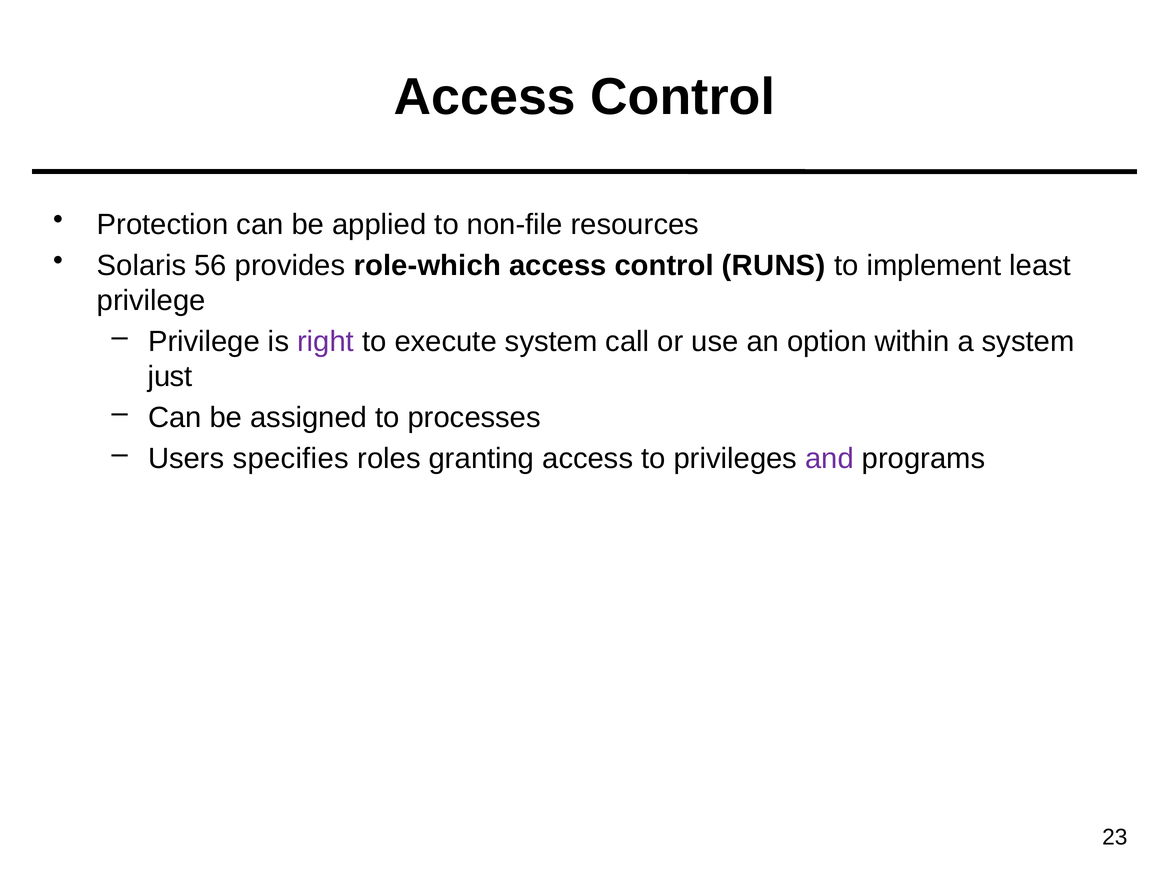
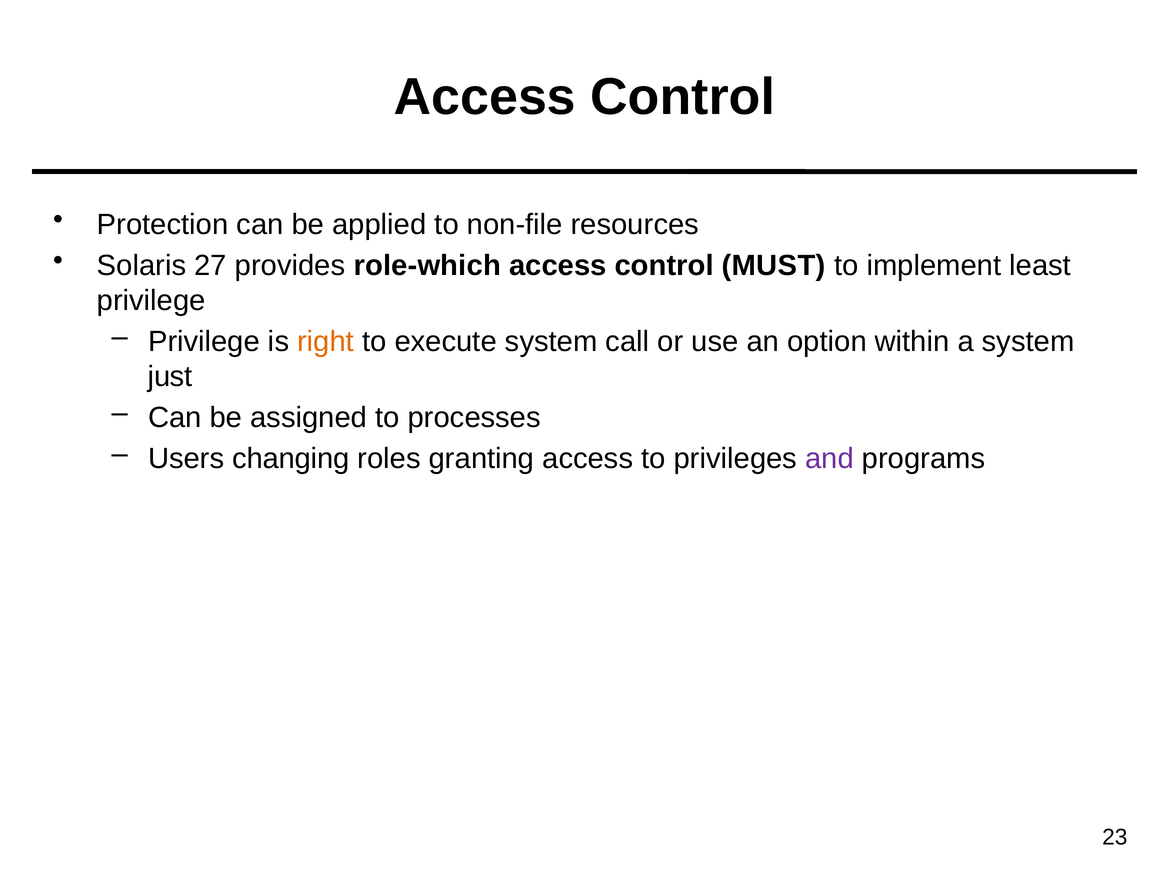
56: 56 -> 27 (211, 265)
RUNS: RUNS -> MUST (774, 265)
right colour: purple -> orange (326, 341)
specifies: specifies -> changing (291, 458)
